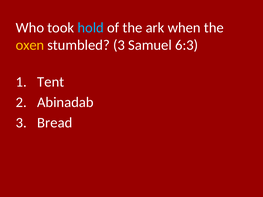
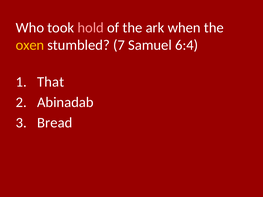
hold colour: light blue -> pink (91, 28)
stumbled 3: 3 -> 7 (119, 45)
6:3: 6:3 -> 6:4 (187, 45)
Tent: Tent -> That (51, 82)
